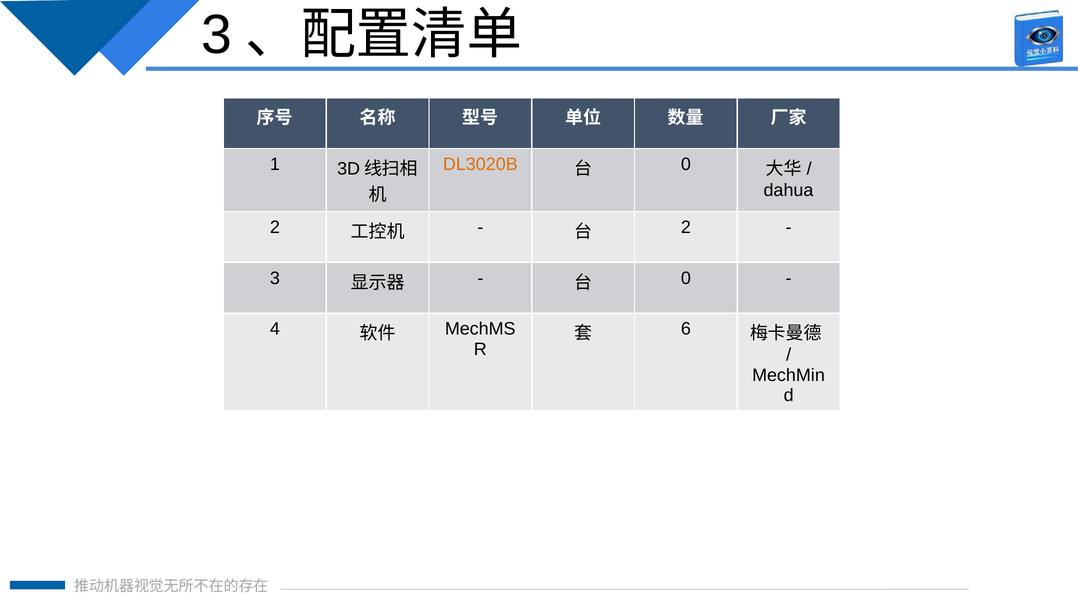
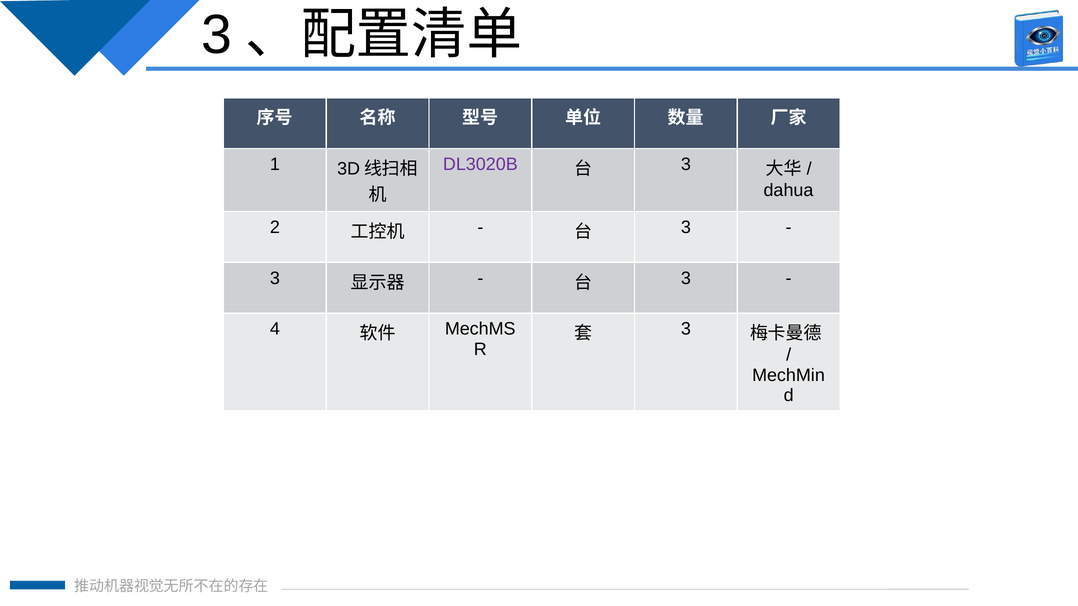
DL3020B colour: orange -> purple (480, 164)
0: 0 -> 3 (686, 164)
2: 2 -> 3 (686, 227)
0: 0 -> 3 (686, 278)
6: 6 -> 3 (686, 329)
